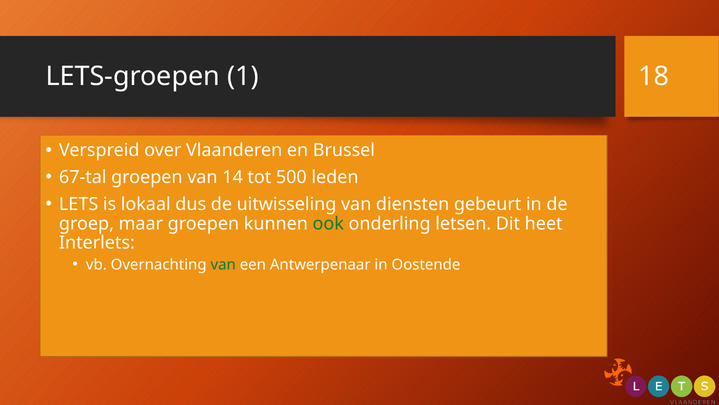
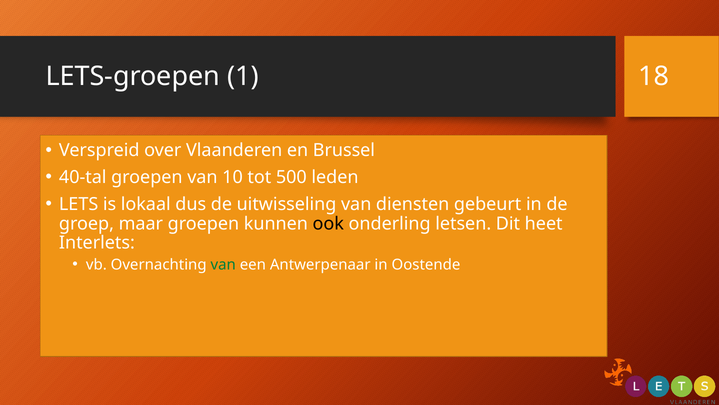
67-tal: 67-tal -> 40-tal (83, 177)
14: 14 -> 10 (233, 177)
ook colour: green -> black (328, 223)
